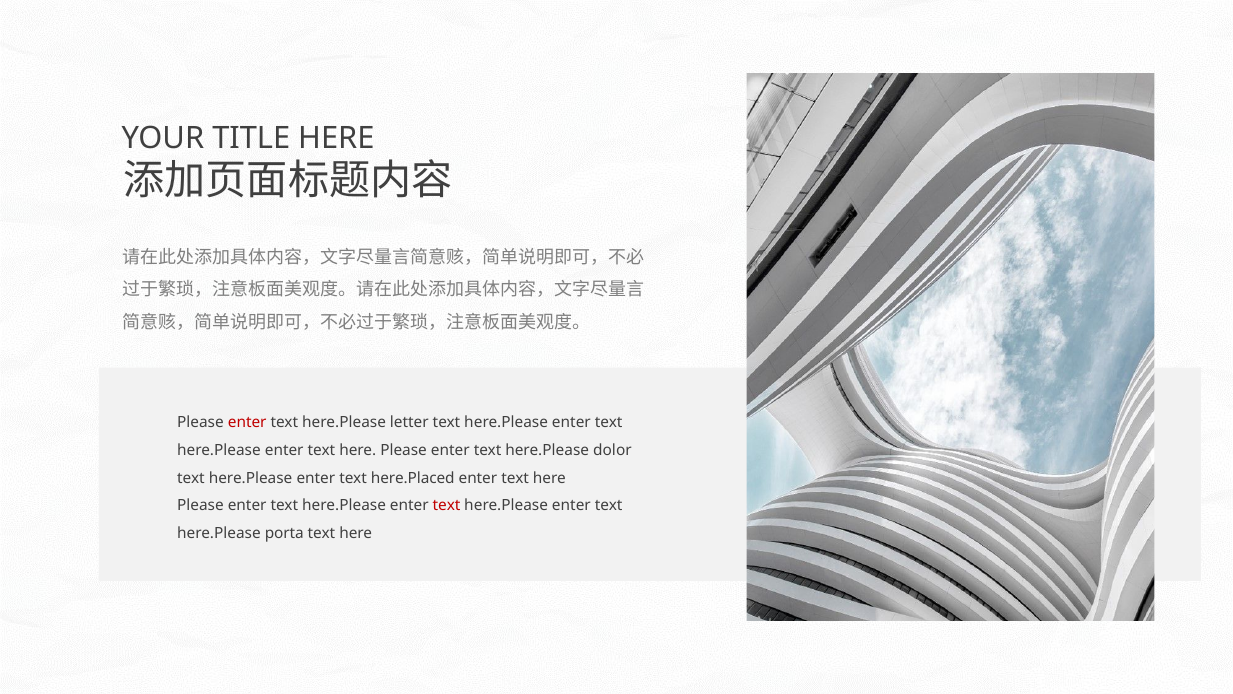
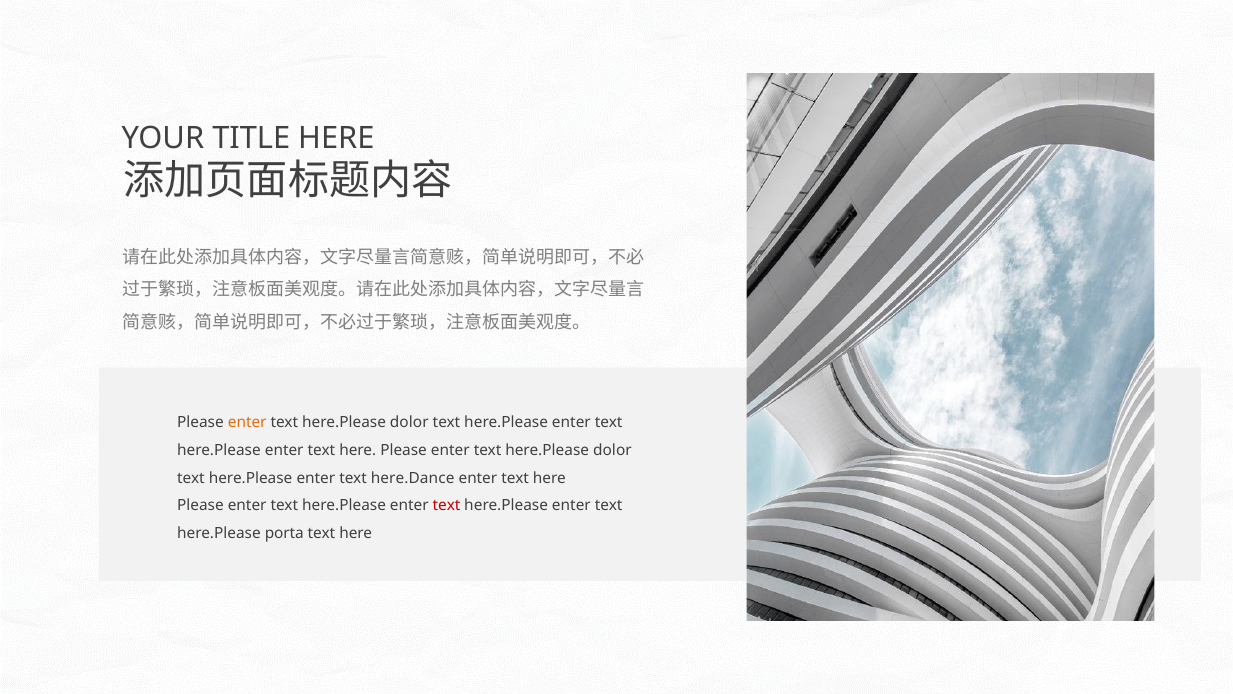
enter colour: red -> orange (247, 422)
letter: letter -> dolor (409, 422)
here.Placed: here.Placed -> here.Dance (413, 478)
